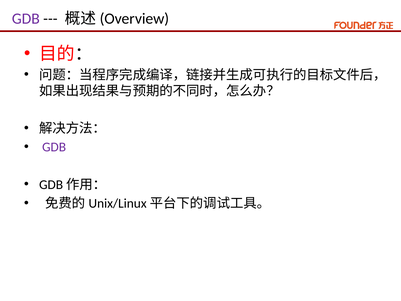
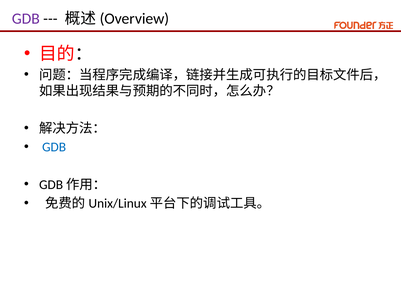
GDB colour: purple -> blue (54, 147)
